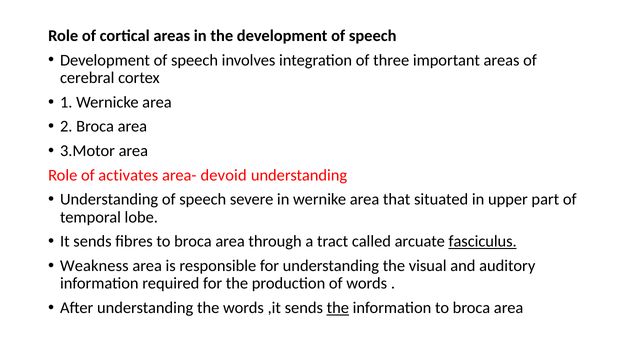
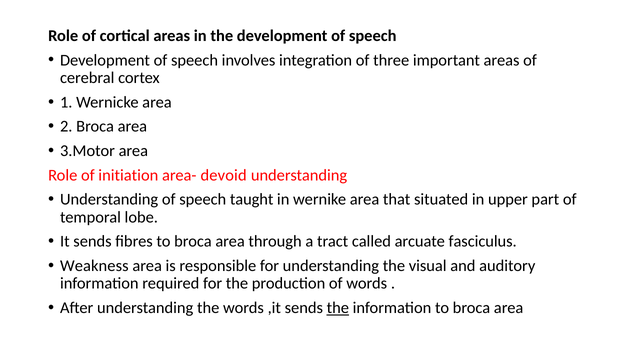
activates: activates -> initiation (128, 175)
severe: severe -> taught (252, 200)
fasciculus underline: present -> none (483, 242)
